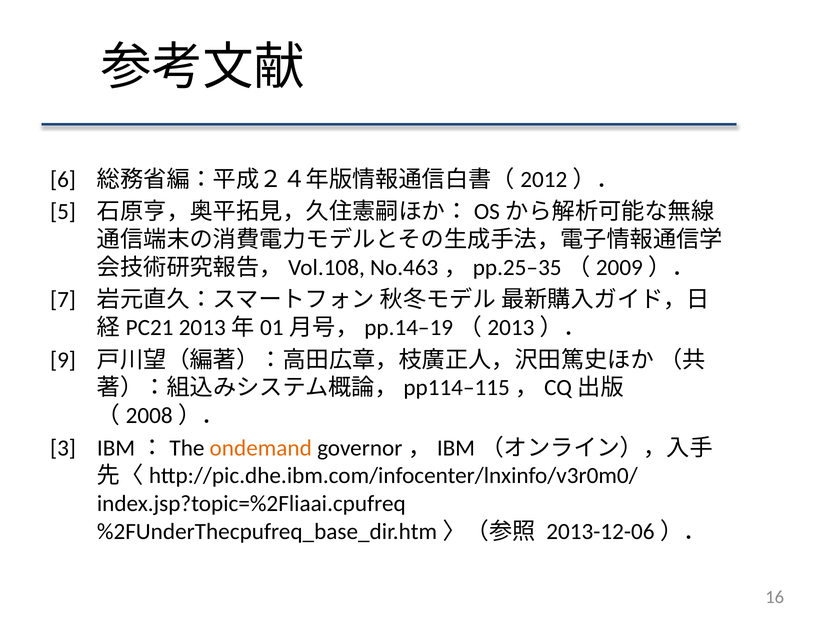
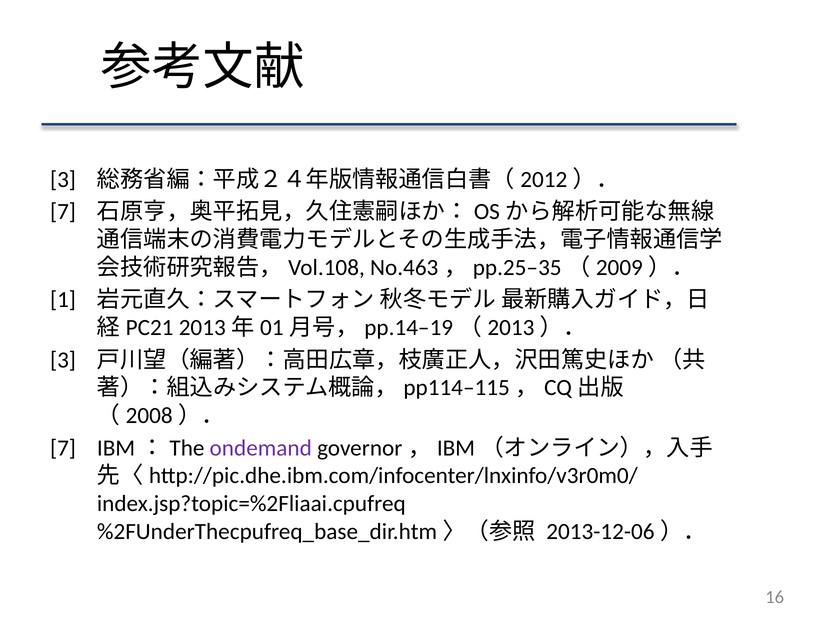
6: 6 -> 3 (63, 180)
5: 5 -> 7 (63, 212)
7: 7 -> 1 (63, 300)
9: 9 -> 3 (63, 360)
3: 3 -> 7 (63, 448)
ondemand colour: orange -> purple (261, 448)
